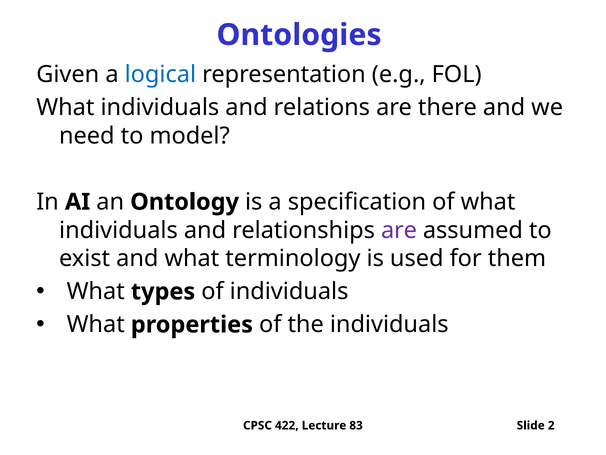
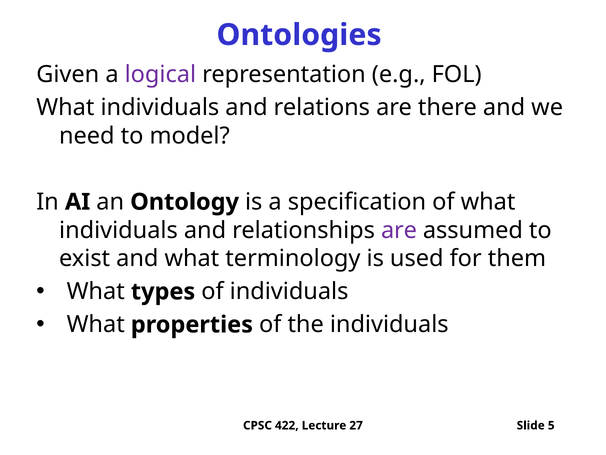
logical colour: blue -> purple (160, 74)
83: 83 -> 27 (356, 425)
2: 2 -> 5 (551, 425)
